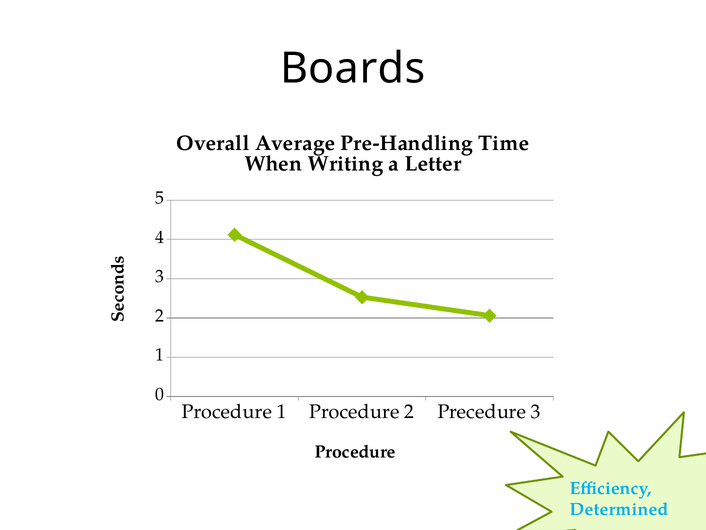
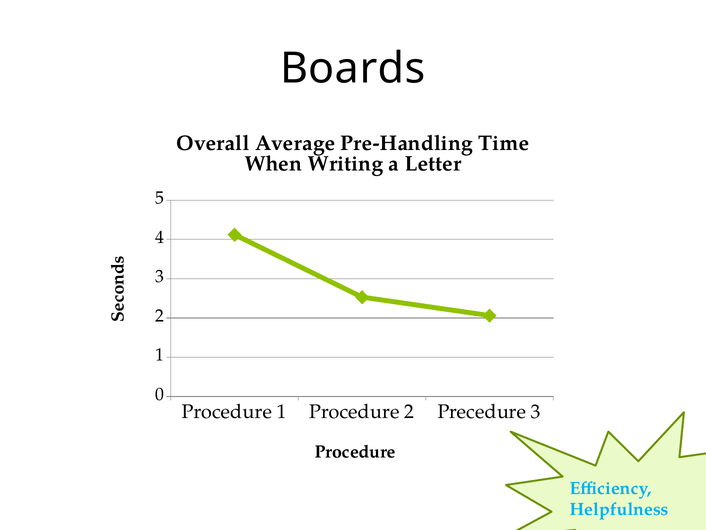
Determined: Determined -> Helpfulness (619, 509)
